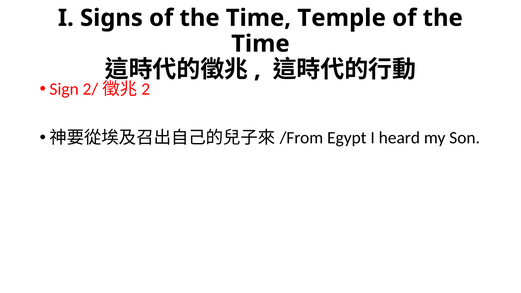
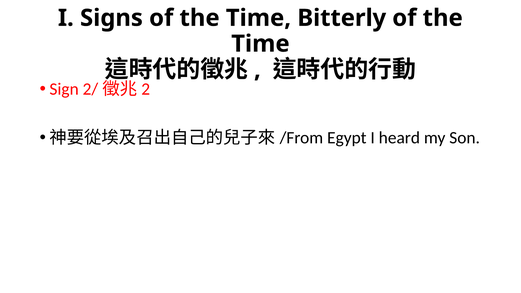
Temple: Temple -> Bitterly (342, 18)
